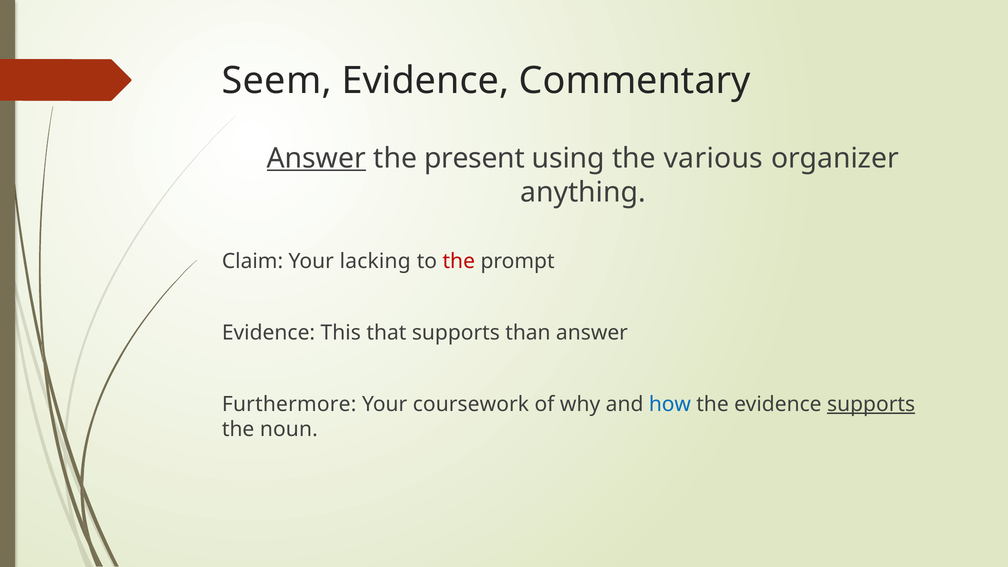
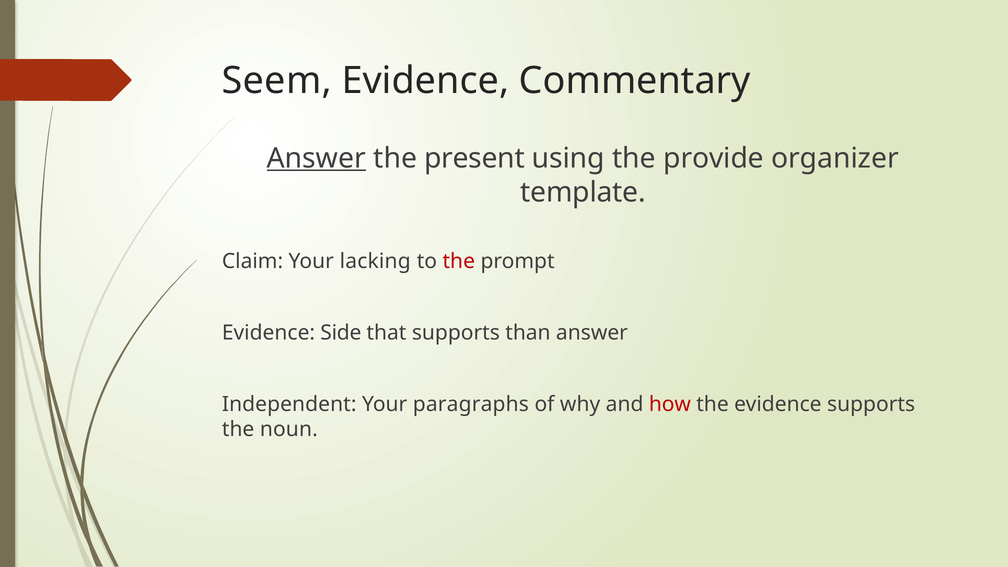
various: various -> provide (714, 158)
anything: anything -> template (583, 192)
This: This -> Side (341, 333)
Furthermore: Furthermore -> Independent (289, 404)
coursework: coursework -> paragraphs (471, 404)
how colour: blue -> red (670, 404)
supports underline: present -> none (871, 404)
